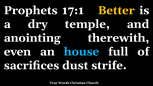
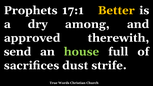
temple: temple -> among (87, 24)
anointing: anointing -> approved (32, 38)
even: even -> send (17, 52)
house colour: light blue -> light green (81, 52)
